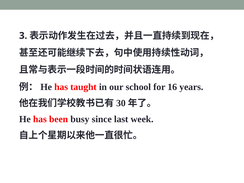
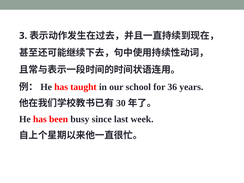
16: 16 -> 36 (172, 87)
